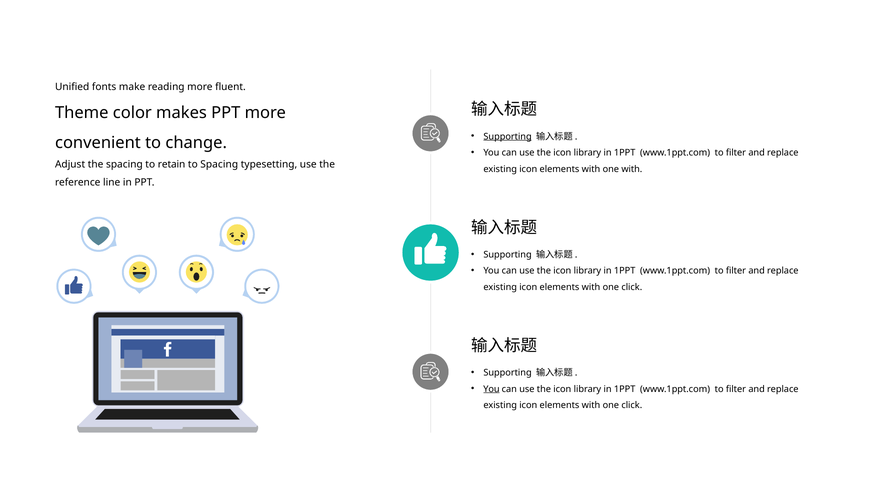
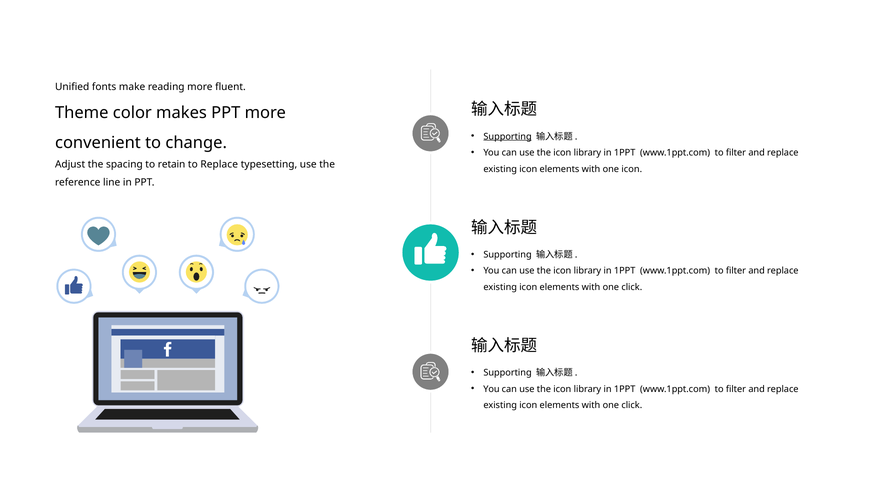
to Spacing: Spacing -> Replace (219, 164)
one with: with -> icon (632, 169)
You underline: present -> none (491, 389)
